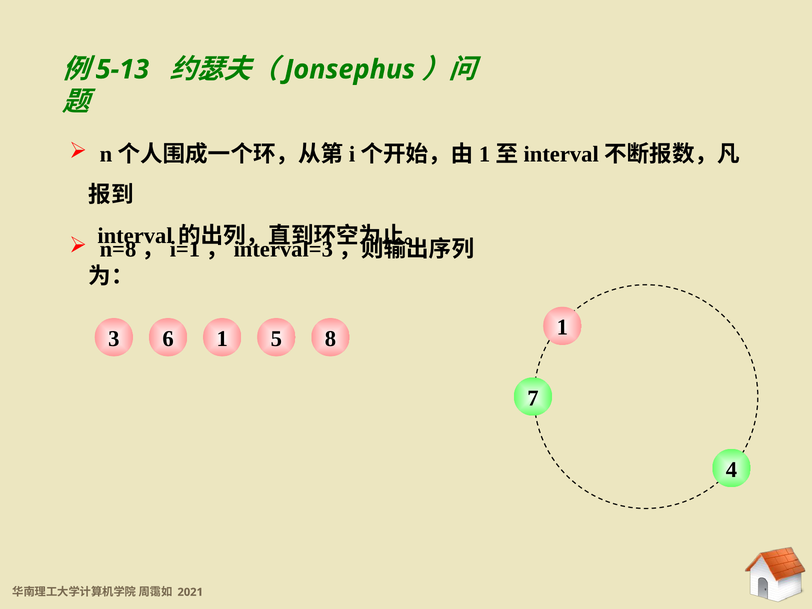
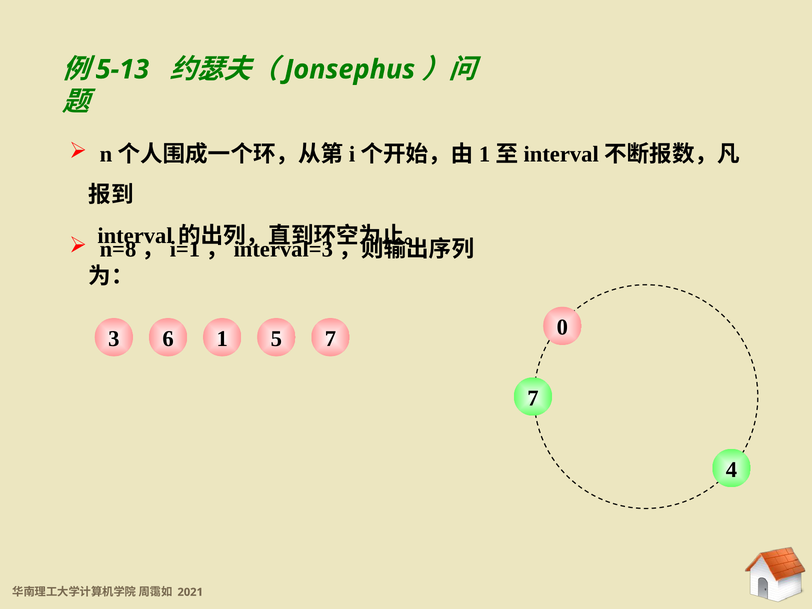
1 8: 8 -> 7 (330, 339)
6 1: 1 -> 0 (562, 327)
